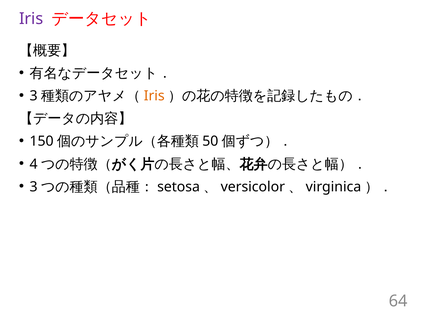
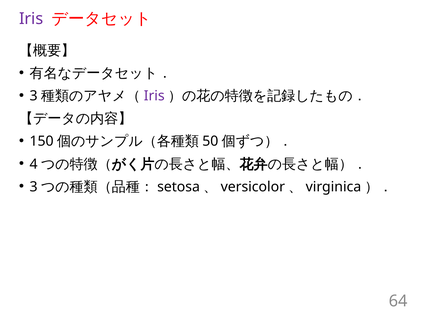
Iris colour: orange -> purple (154, 96)
